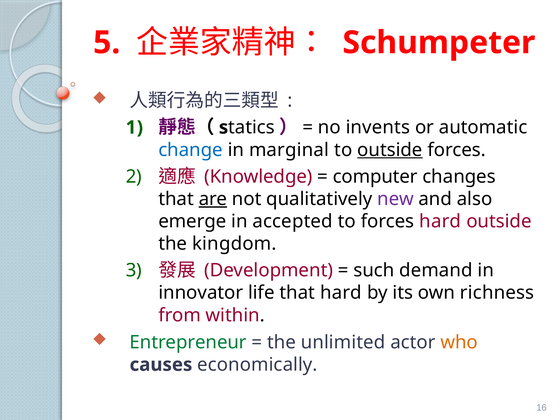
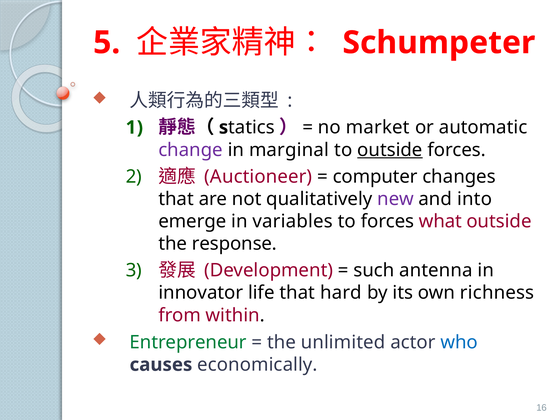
invents: invents -> market (378, 127)
change colour: blue -> purple (191, 150)
Knowledge: Knowledge -> Auctioneer (258, 177)
are underline: present -> none (213, 199)
also: also -> into (474, 199)
accepted: accepted -> variables (293, 221)
forces hard: hard -> what (440, 221)
kingdom: kingdom -> response (234, 244)
demand: demand -> antenna (436, 270)
who colour: orange -> blue (459, 342)
